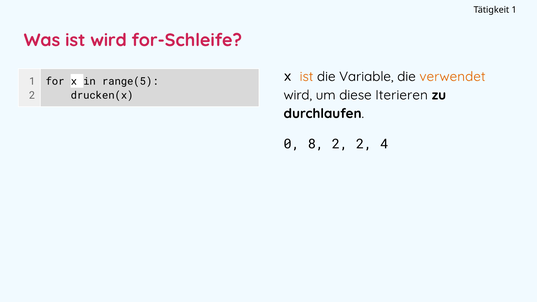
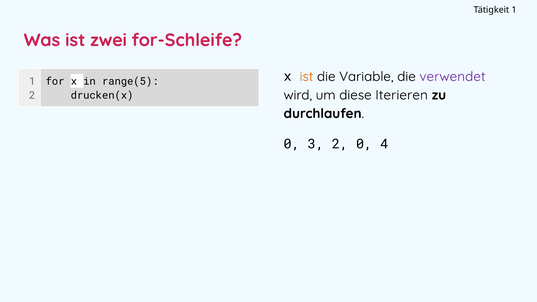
ist wird: wird -> zwei (108, 40)
verwendet colour: orange -> purple (452, 77)
8: 8 -> 3 (316, 144)
2 2: 2 -> 0 (364, 144)
